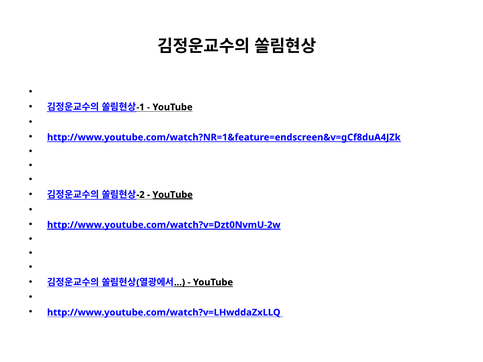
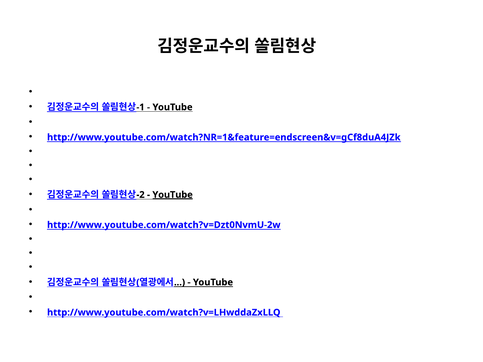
http://www.youtube.com/watch?v=Dzt0NvmU-2w underline: present -> none (164, 225)
